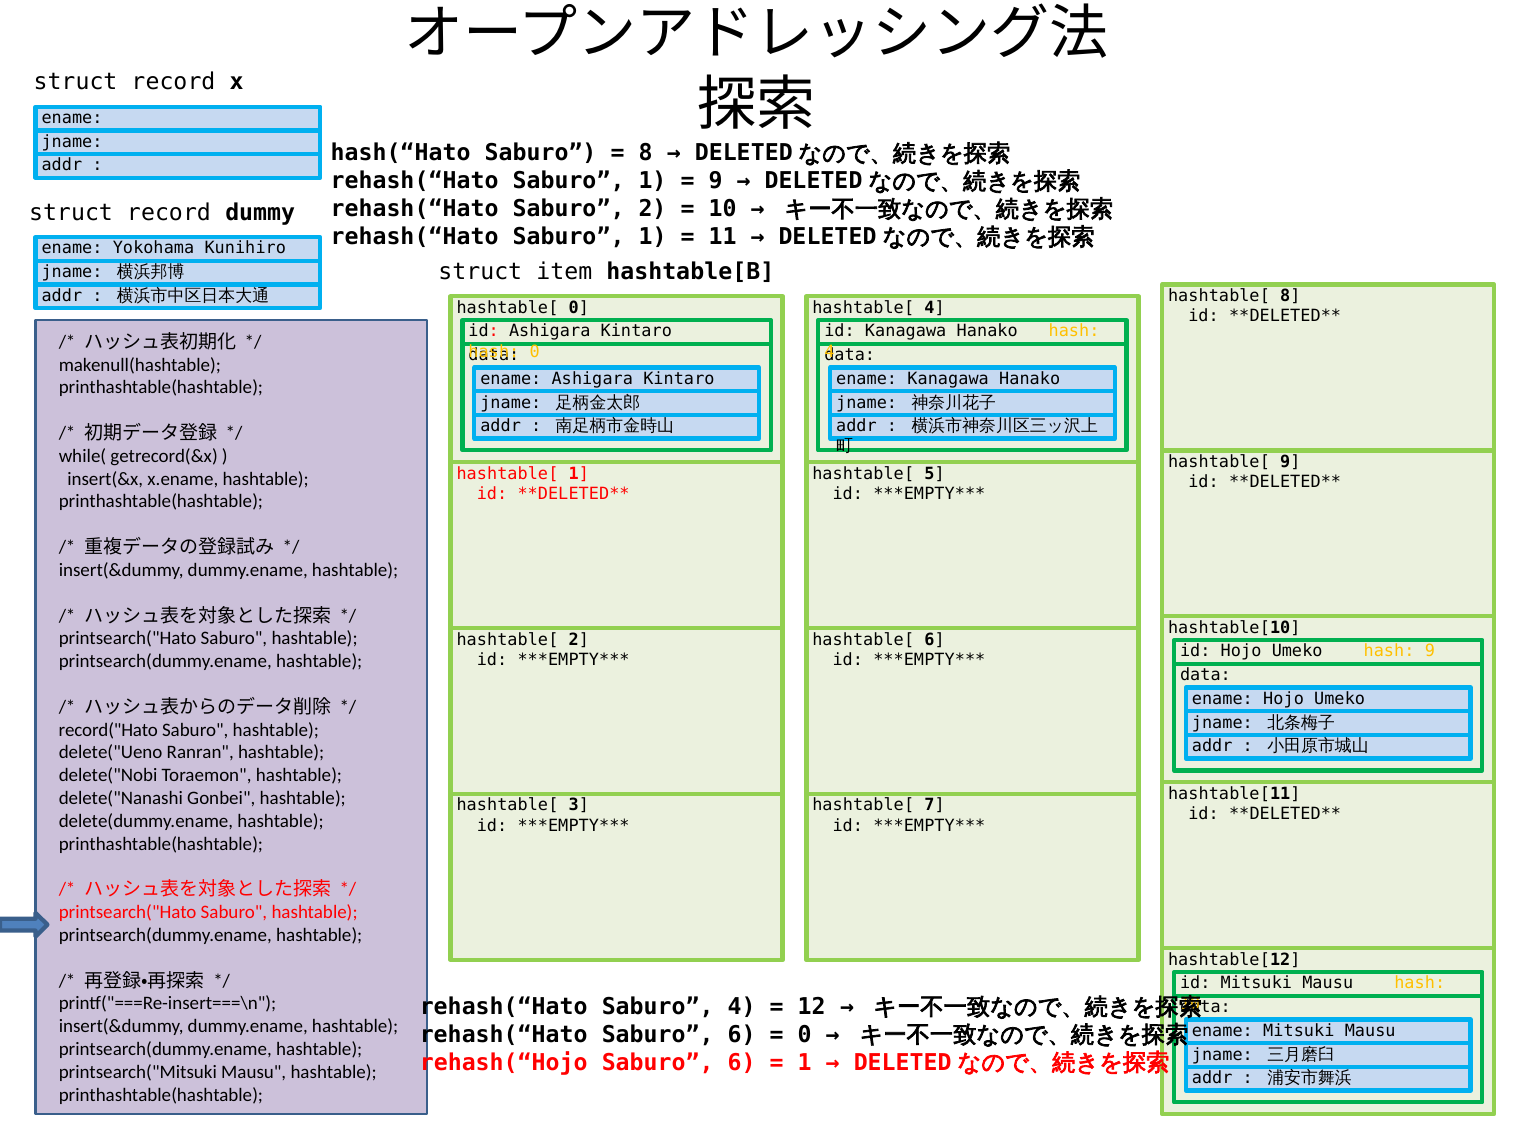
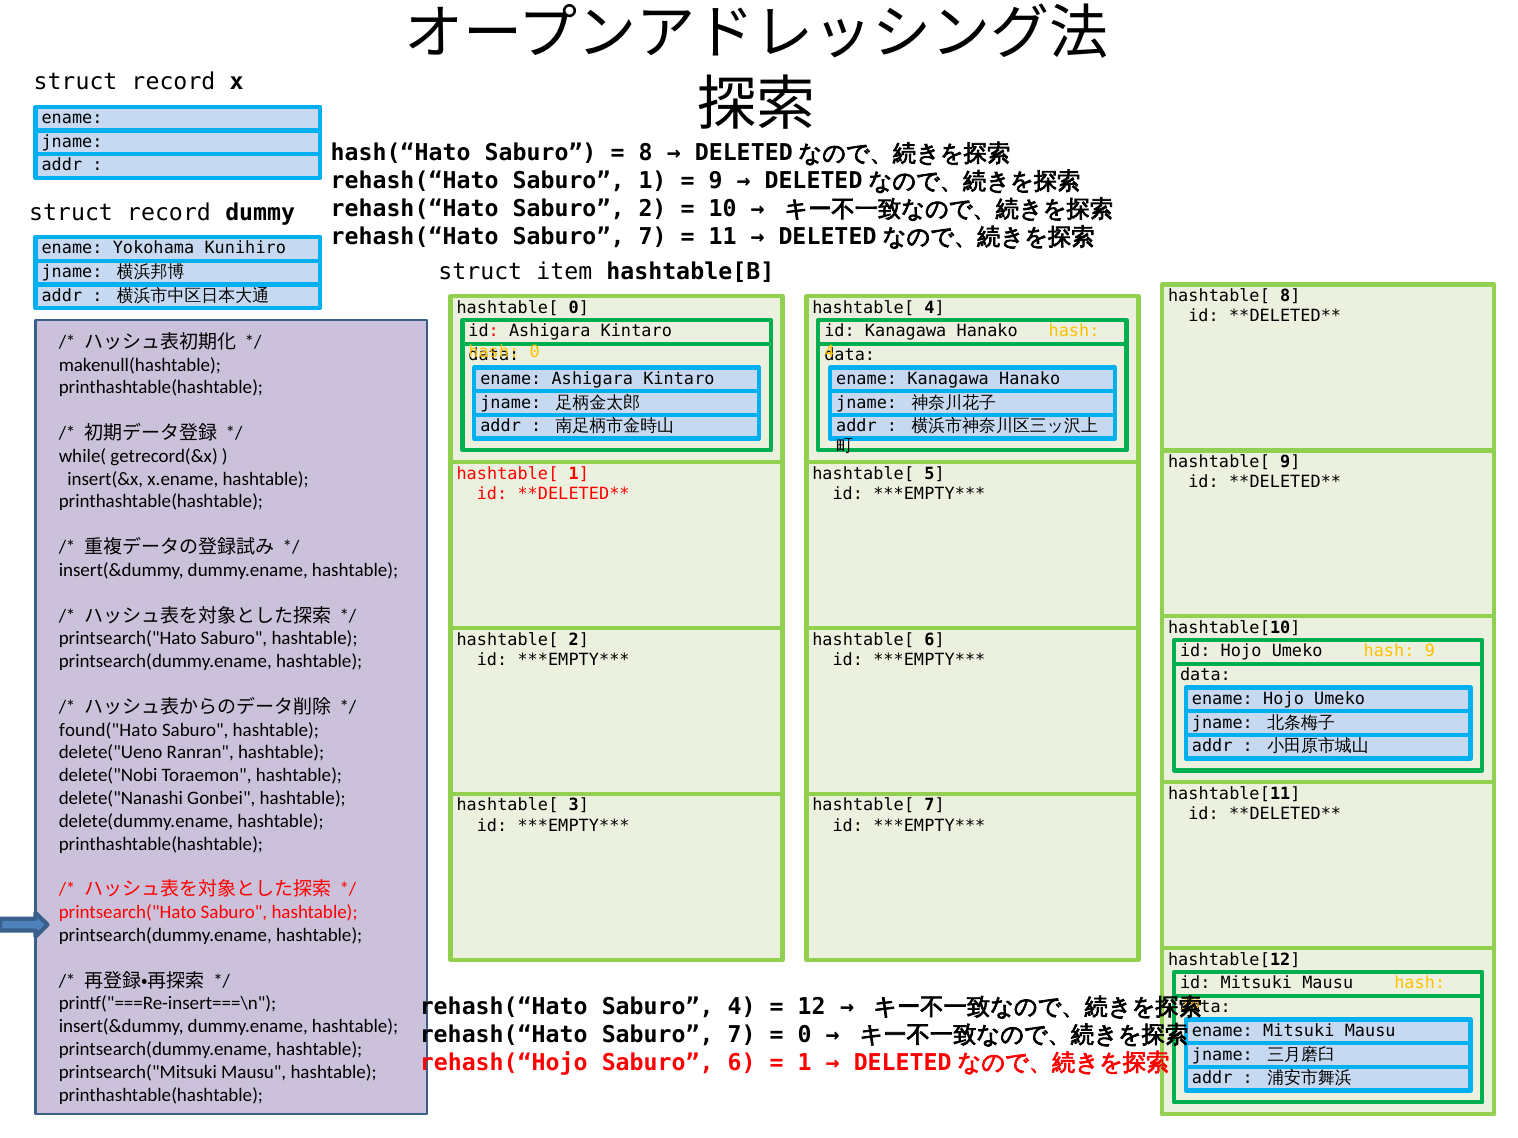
1: 1 -> 7 (653, 237)
record("Hato: record("Hato -> found("Hato (108, 730)
6: 6 -> 7 (742, 1035)
